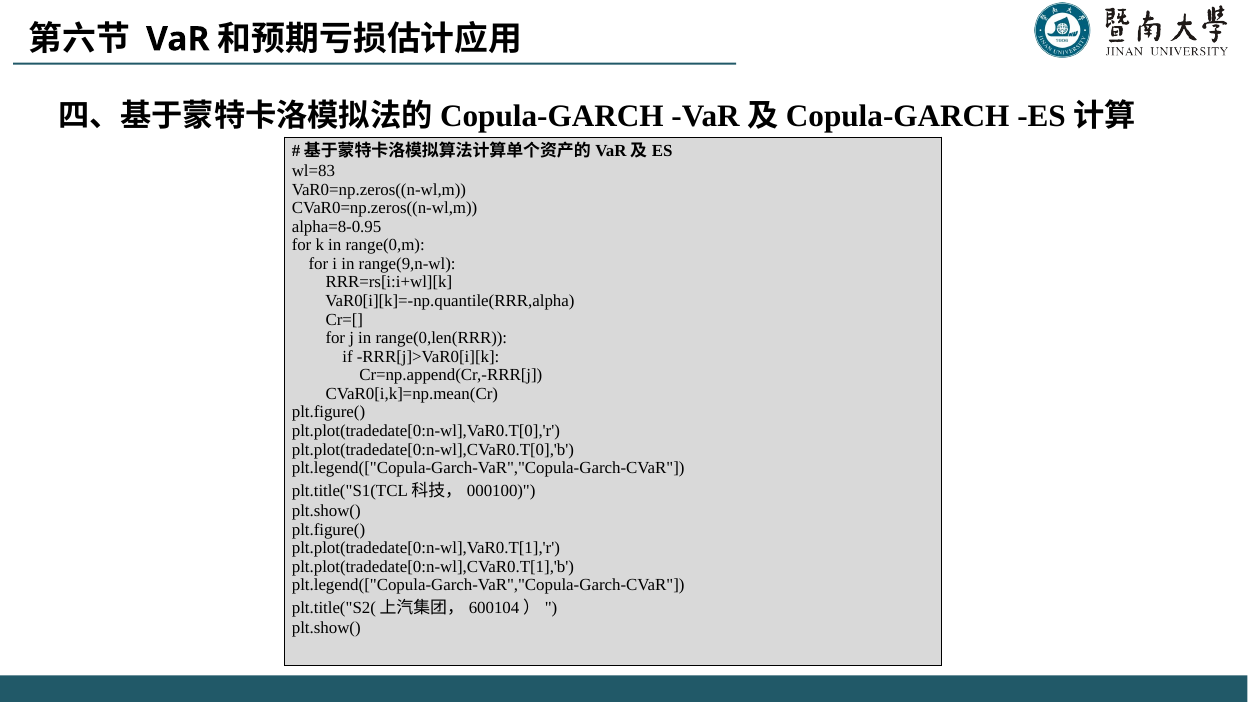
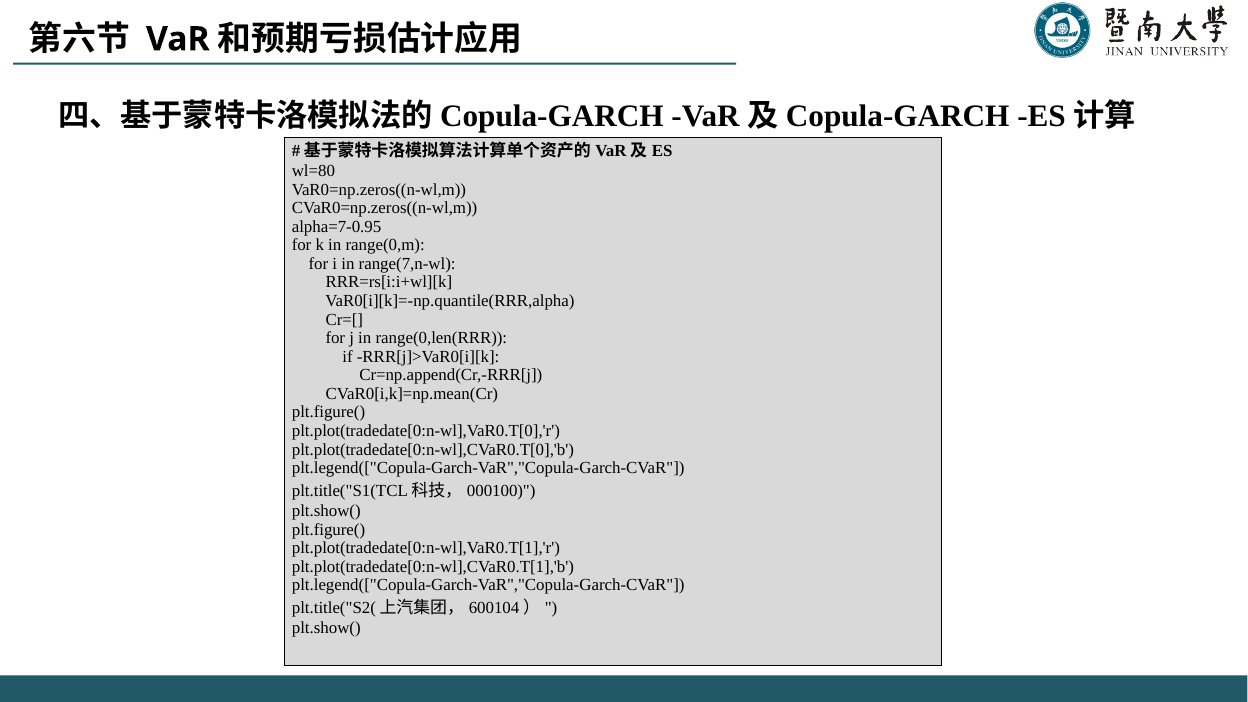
wl=83: wl=83 -> wl=80 (313, 171)
alpha=8-0.95: alpha=8-0.95 -> alpha=7-0.95 (337, 227)
range(9,n-wl: range(9,n-wl -> range(7,n-wl (407, 264)
